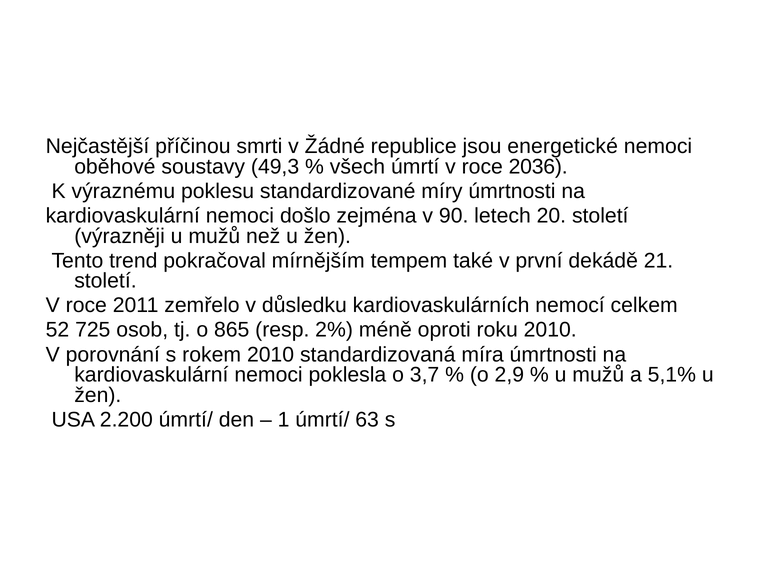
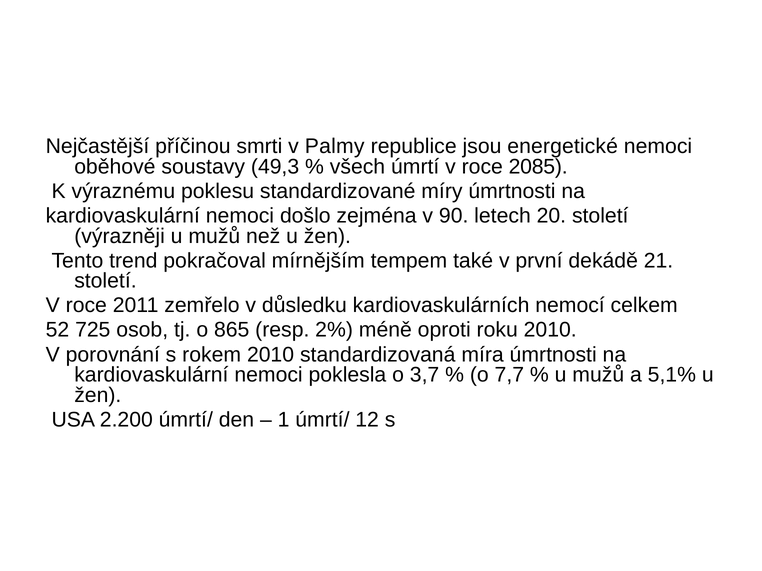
Žádné: Žádné -> Palmy (335, 146)
2036: 2036 -> 2085 (538, 167)
2,9: 2,9 -> 7,7 (509, 375)
63: 63 -> 12 (367, 420)
